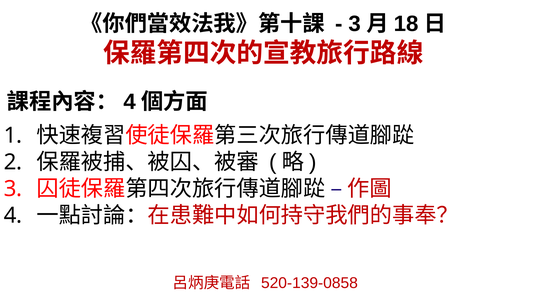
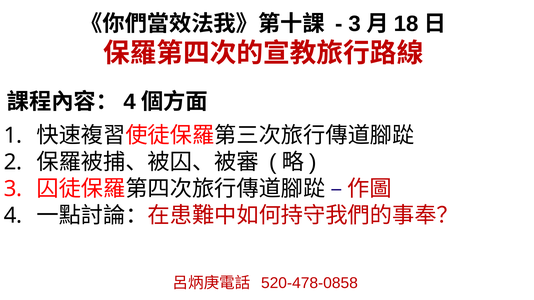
520-139-0858: 520-139-0858 -> 520-478-0858 (309, 283)
